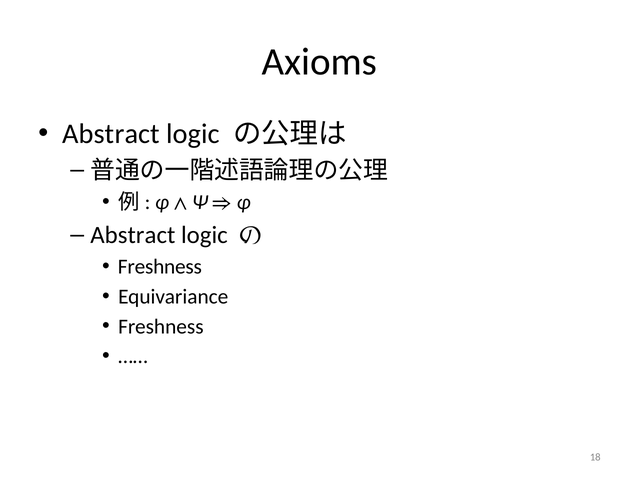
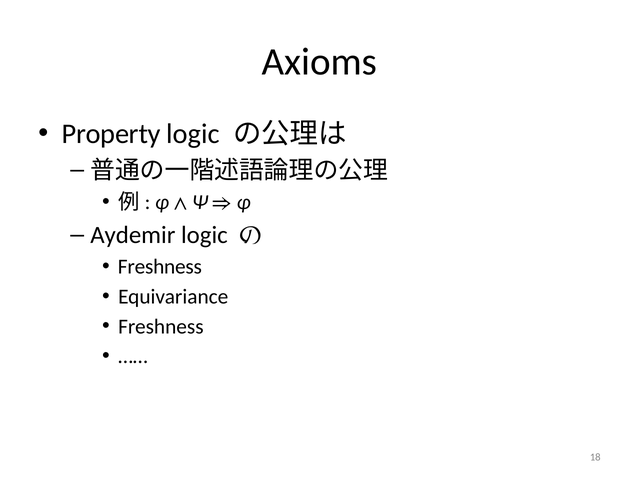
Abstract: Abstract -> Property (111, 134)
Abstract: Abstract -> Aydemir (133, 235)
